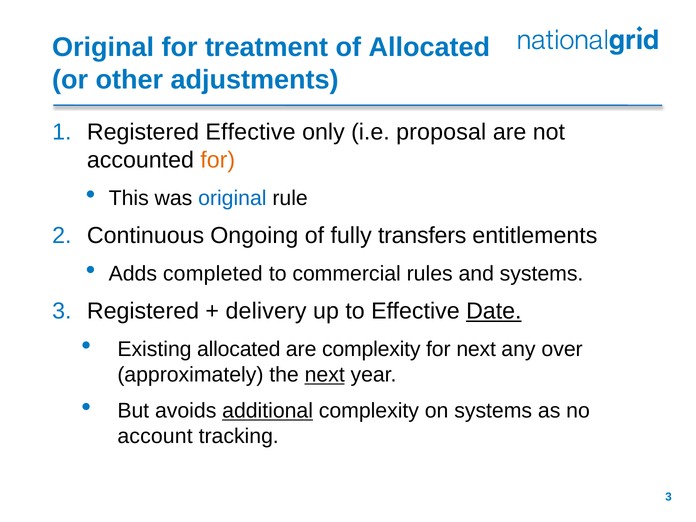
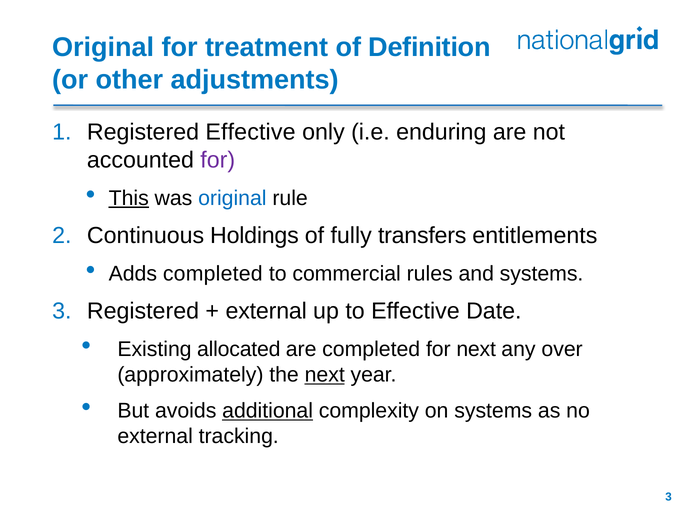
of Allocated: Allocated -> Definition (429, 47)
proposal: proposal -> enduring (441, 132)
for colour: orange -> purple (218, 160)
This underline: none -> present (129, 198)
Ongoing: Ongoing -> Holdings (254, 236)
delivery: delivery -> external (266, 311)
Date underline: present -> none (494, 311)
are complexity: complexity -> completed (371, 349)
account: account -> external (155, 436)
